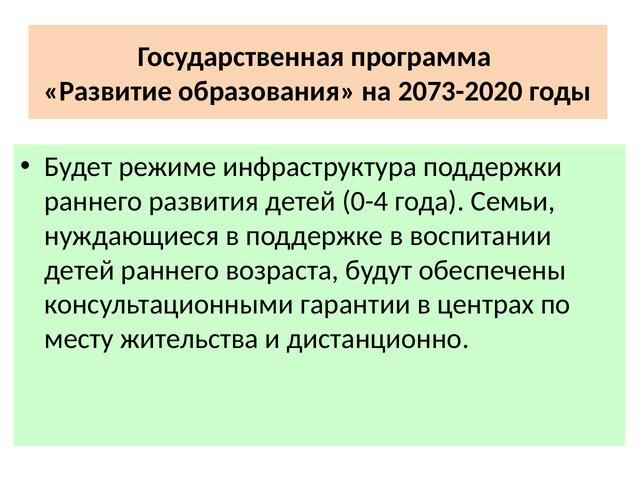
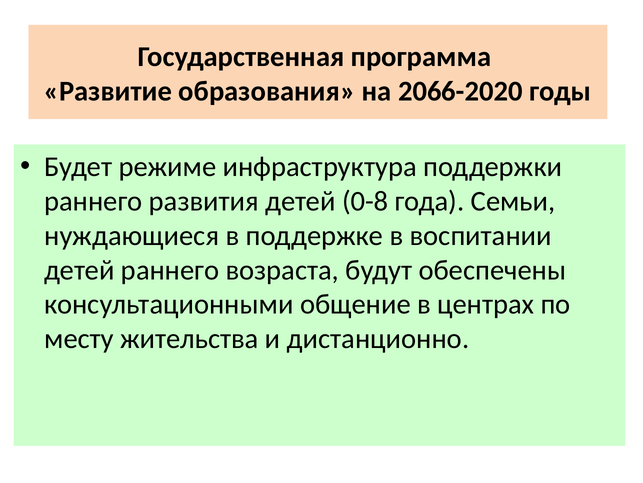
2073-2020: 2073-2020 -> 2066-2020 (460, 91)
0-4: 0-4 -> 0-8 (365, 201)
гарантии: гарантии -> общение (355, 304)
